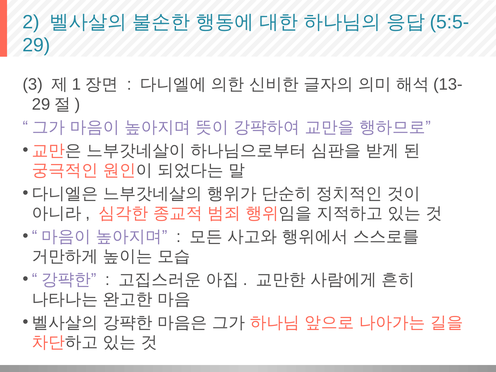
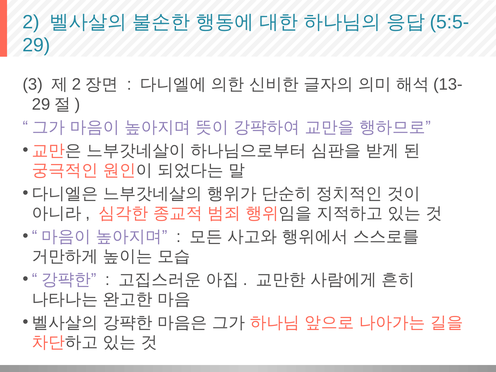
1: 1 -> 2 (76, 85)
